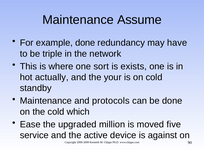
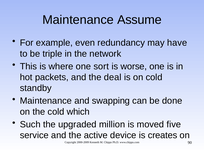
example done: done -> even (85, 43)
exists: exists -> worse (134, 66)
actually: actually -> packets (52, 77)
your: your -> deal (113, 77)
protocols: protocols -> swapping (111, 101)
Ease: Ease -> Such (30, 124)
against: against -> creates (163, 135)
